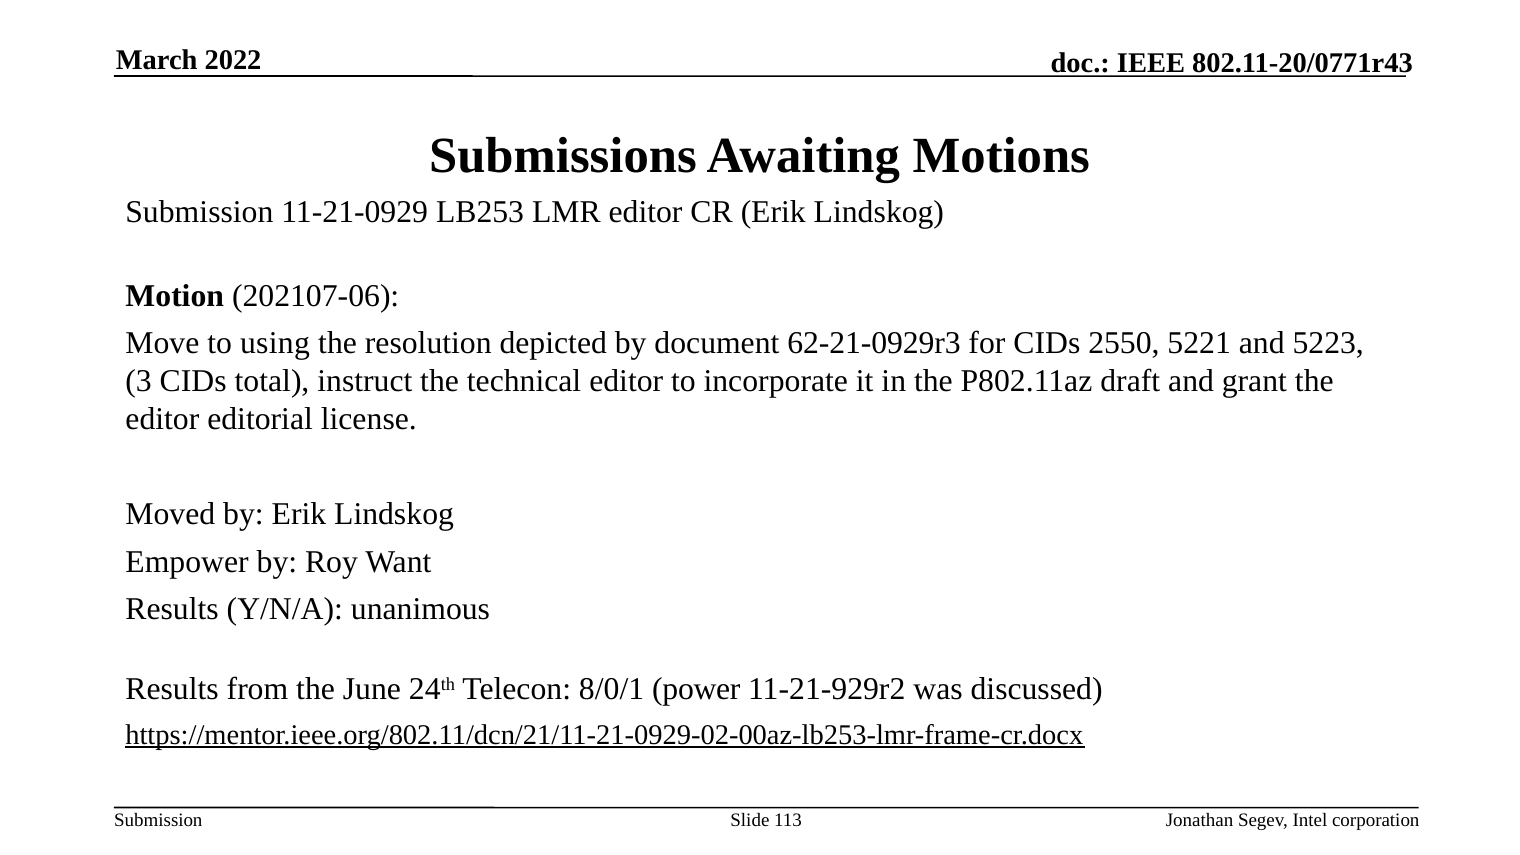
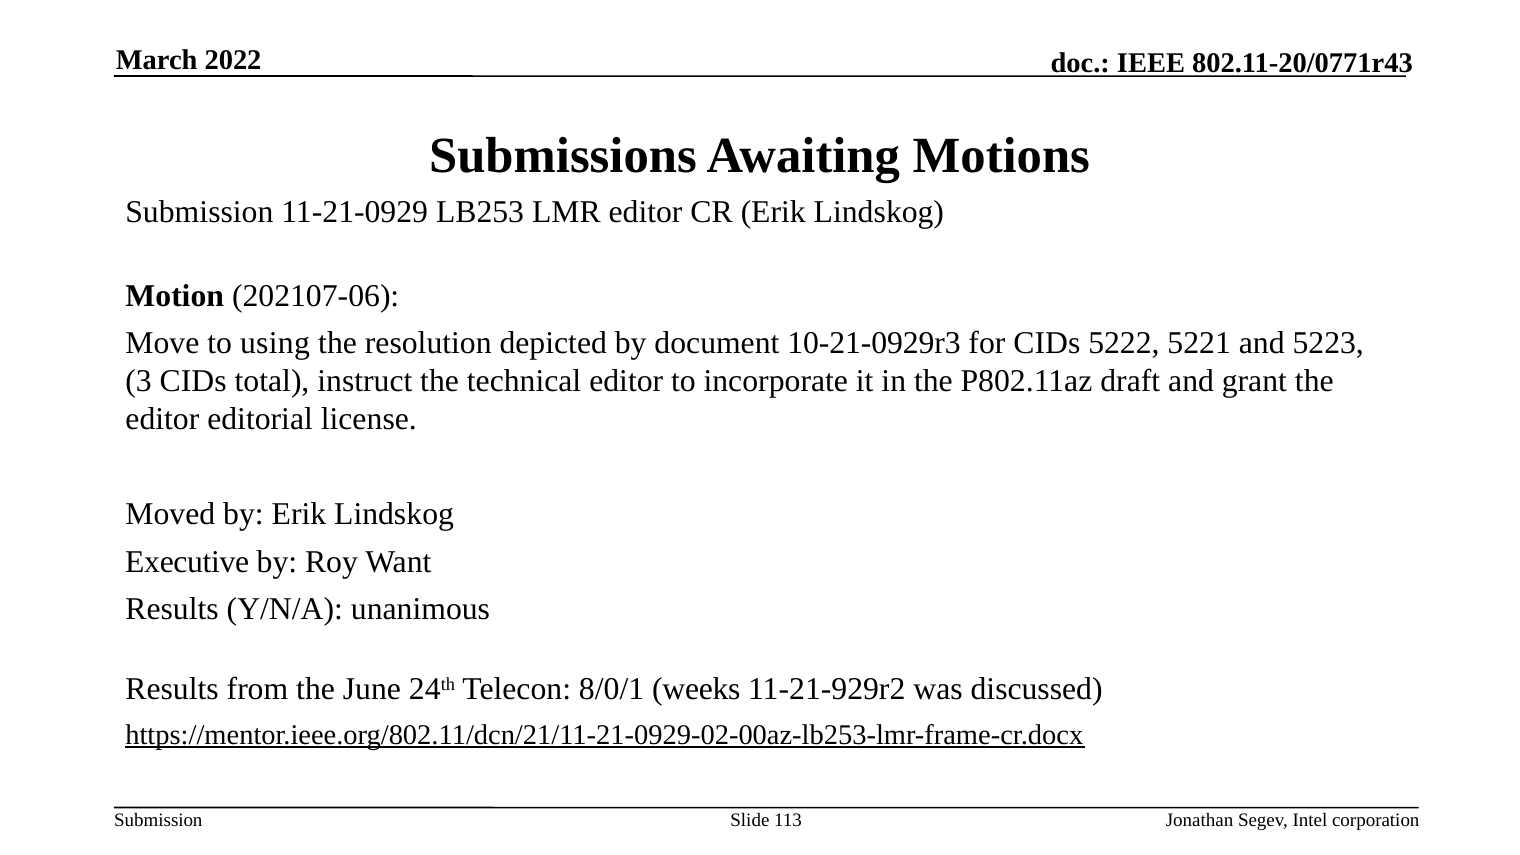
62-21-0929r3: 62-21-0929r3 -> 10-21-0929r3 (874, 343)
2550: 2550 -> 5222 (1124, 343)
Empower: Empower -> Executive (187, 562)
power: power -> weeks (696, 689)
